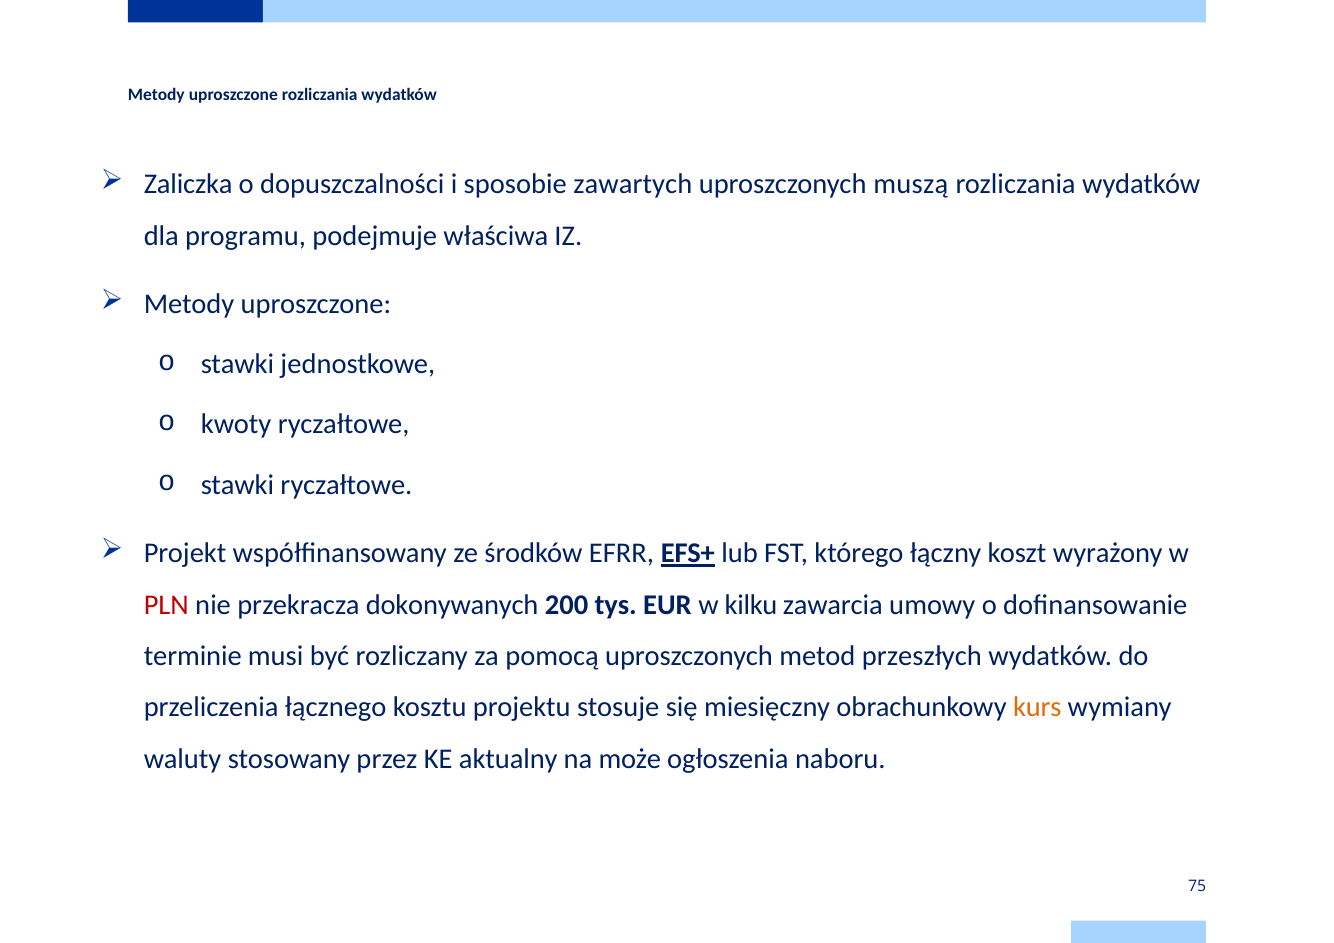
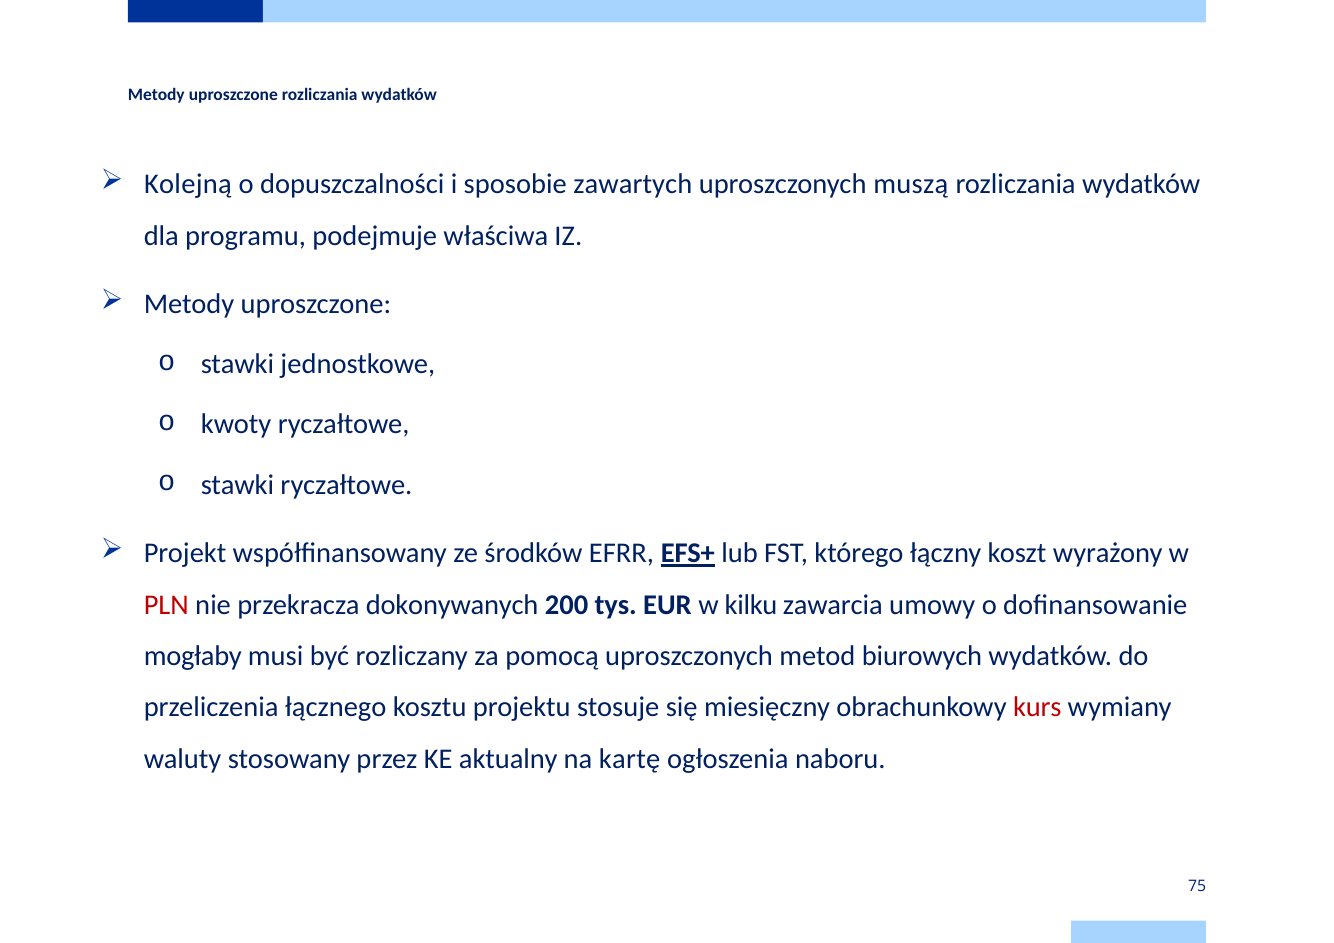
Zaliczka: Zaliczka -> Kolejną (188, 184)
terminie: terminie -> mogłaby (193, 656)
przeszłych: przeszłych -> biurowych (922, 656)
kurs colour: orange -> red (1037, 708)
może: może -> kartę (630, 759)
